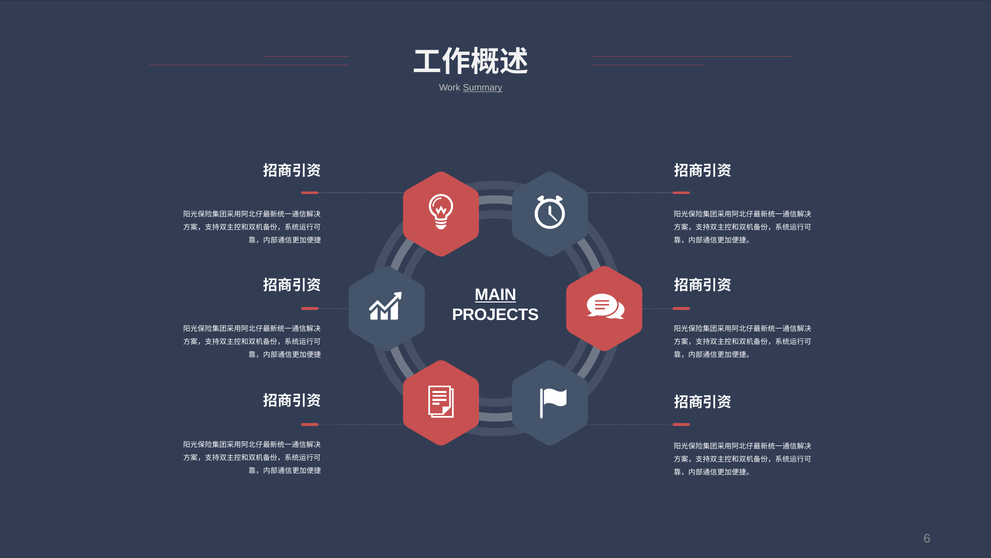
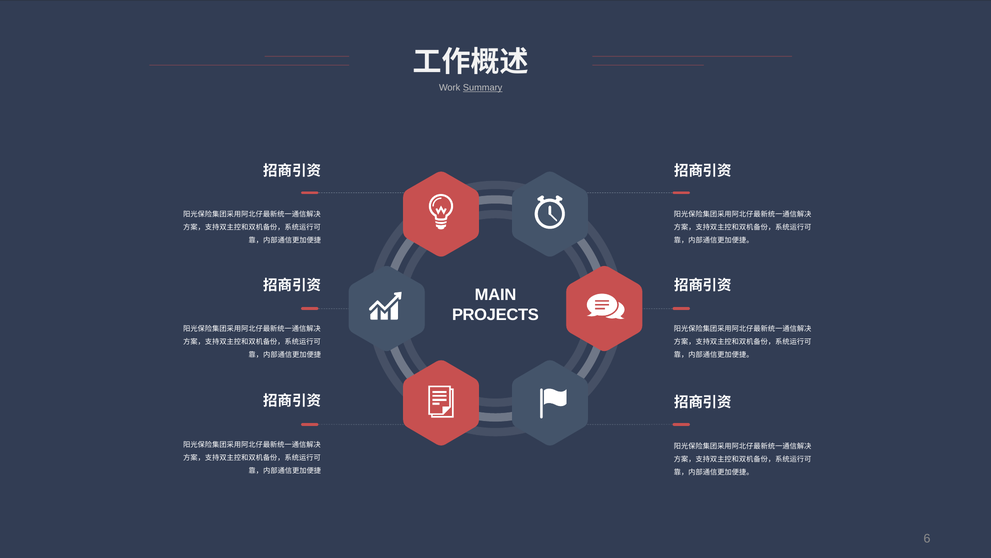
MAIN underline: present -> none (496, 295)
